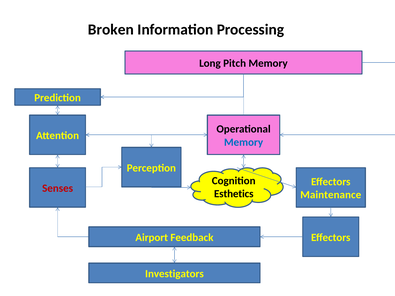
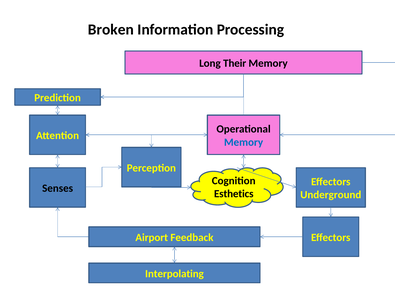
Pitch: Pitch -> Their (235, 63)
Senses colour: red -> black (58, 188)
Maintenance: Maintenance -> Underground (331, 195)
Investigators: Investigators -> Interpolating (174, 274)
